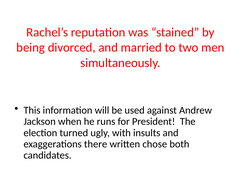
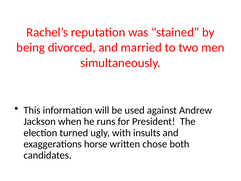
there: there -> horse (96, 144)
